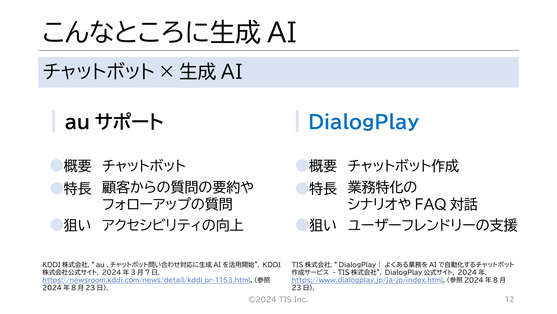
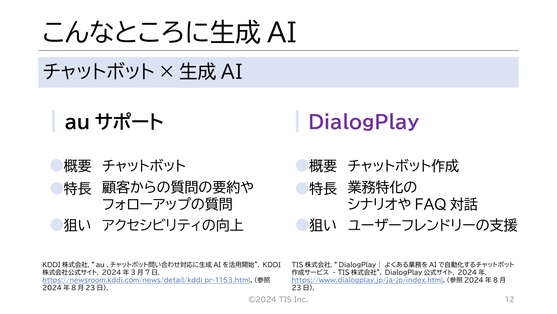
DialogPlay colour: blue -> purple (364, 122)
